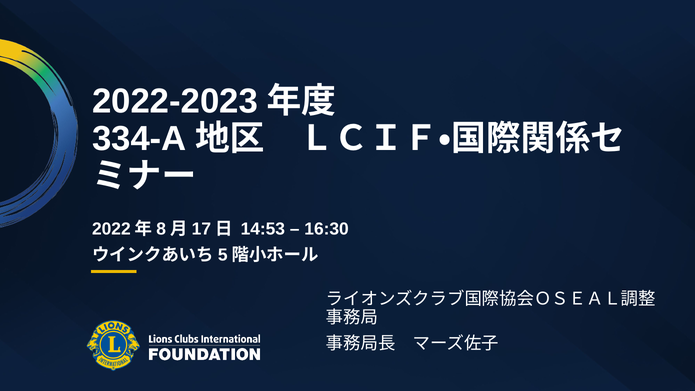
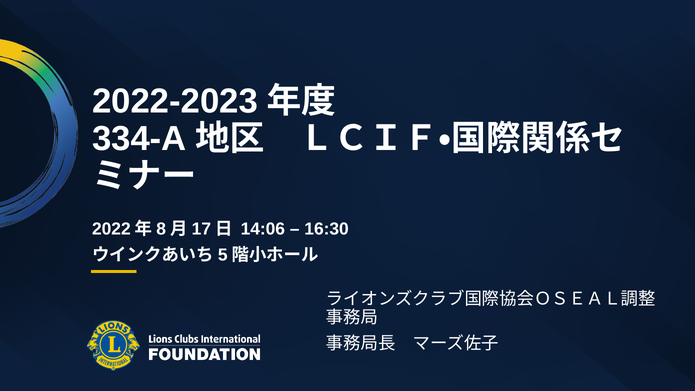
14:53: 14:53 -> 14:06 (263, 229)
